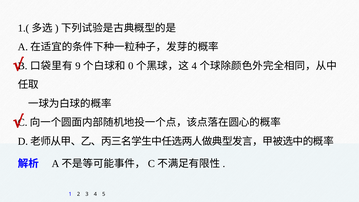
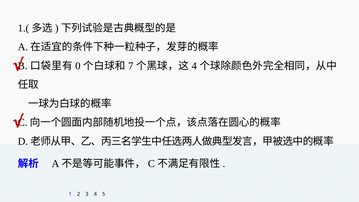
9: 9 -> 0 (78, 66)
0: 0 -> 7 (131, 66)
